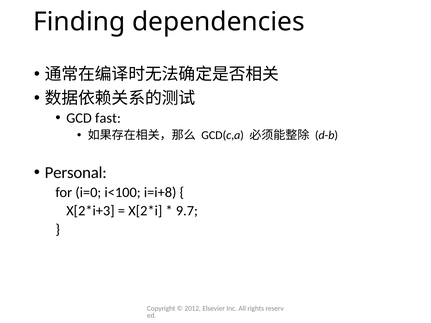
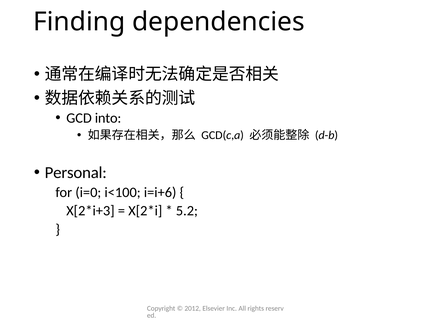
fast: fast -> into (108, 118)
i=i+8: i=i+8 -> i=i+6 (160, 193)
9.7: 9.7 -> 5.2 (187, 211)
